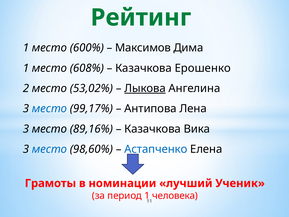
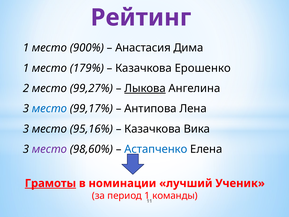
Рейтинг colour: green -> purple (141, 18)
600%: 600% -> 900% (87, 48)
Максимов: Максимов -> Анастасия (143, 48)
608%: 608% -> 179% (87, 68)
53,02%: 53,02% -> 99,27% (91, 88)
89,16%: 89,16% -> 95,16% (91, 129)
место colour: blue -> purple (49, 149)
Грамоты underline: none -> present (50, 183)
человека: человека -> команды (175, 196)
